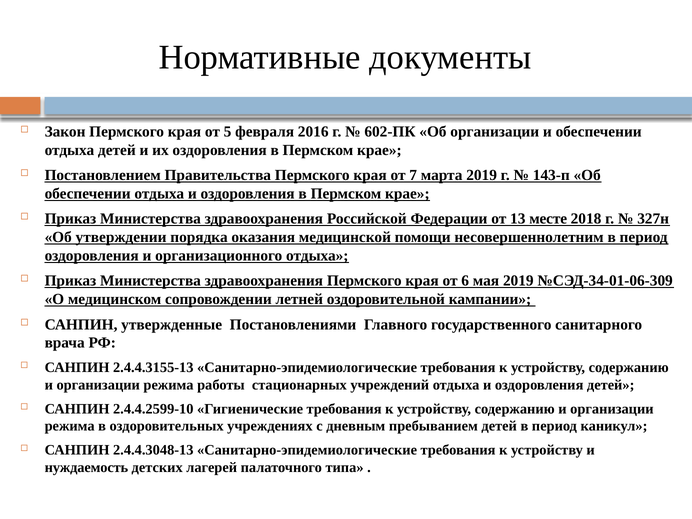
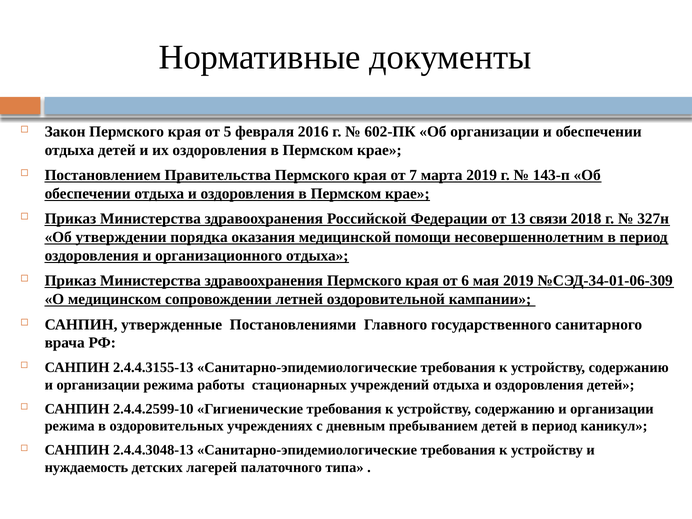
месте: месте -> связи (548, 219)
